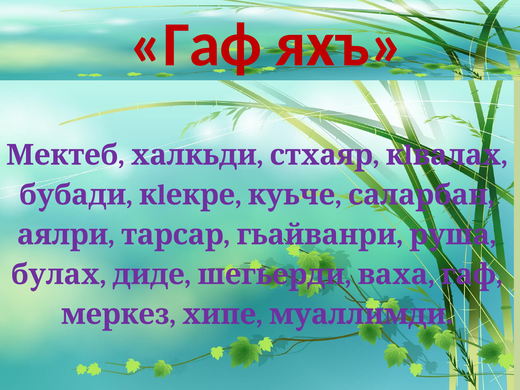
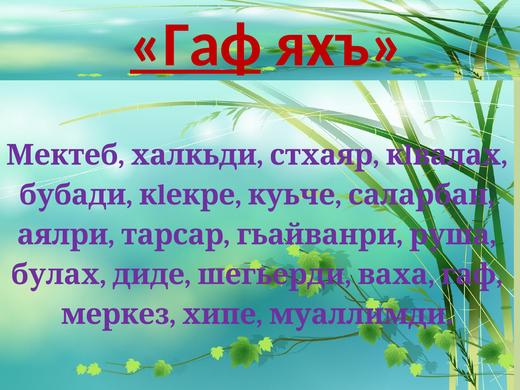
Гаф underline: none -> present (196, 45)
